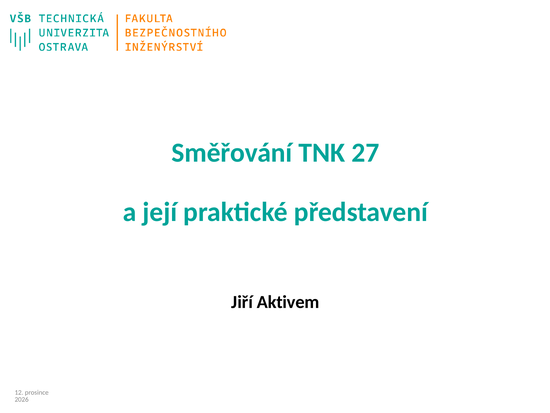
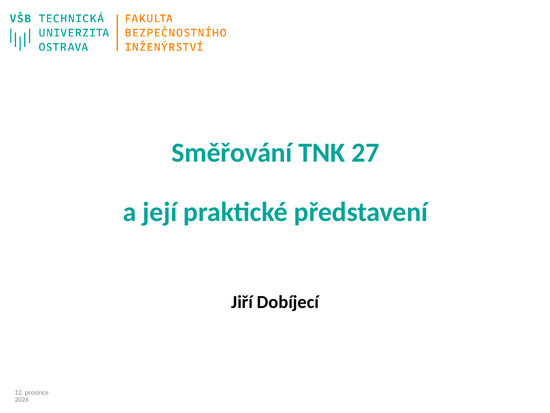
Aktivem: Aktivem -> Dobíjecí (288, 302)
